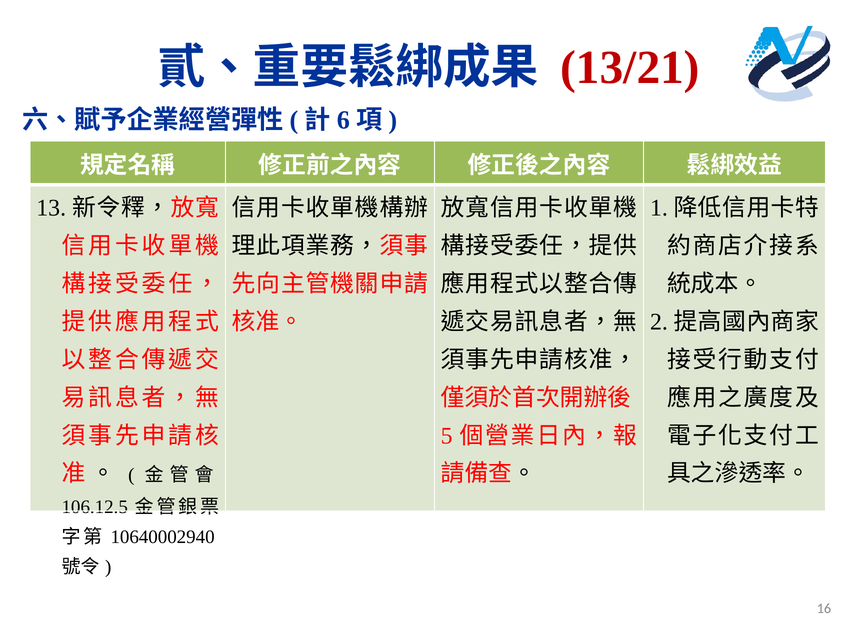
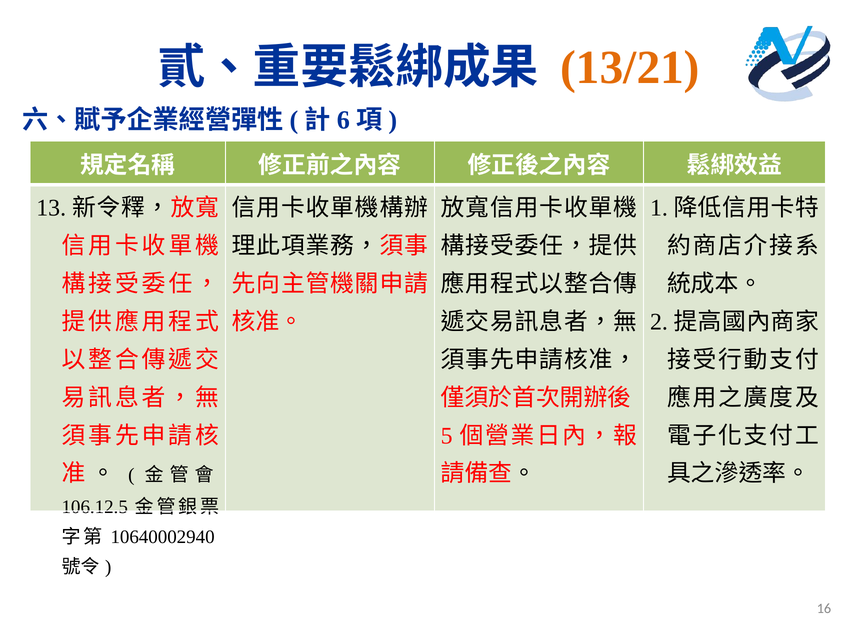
13/21 colour: red -> orange (630, 68)
